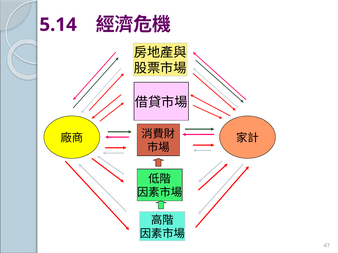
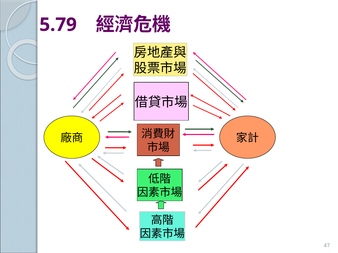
5.14: 5.14 -> 5.79 (58, 25)
